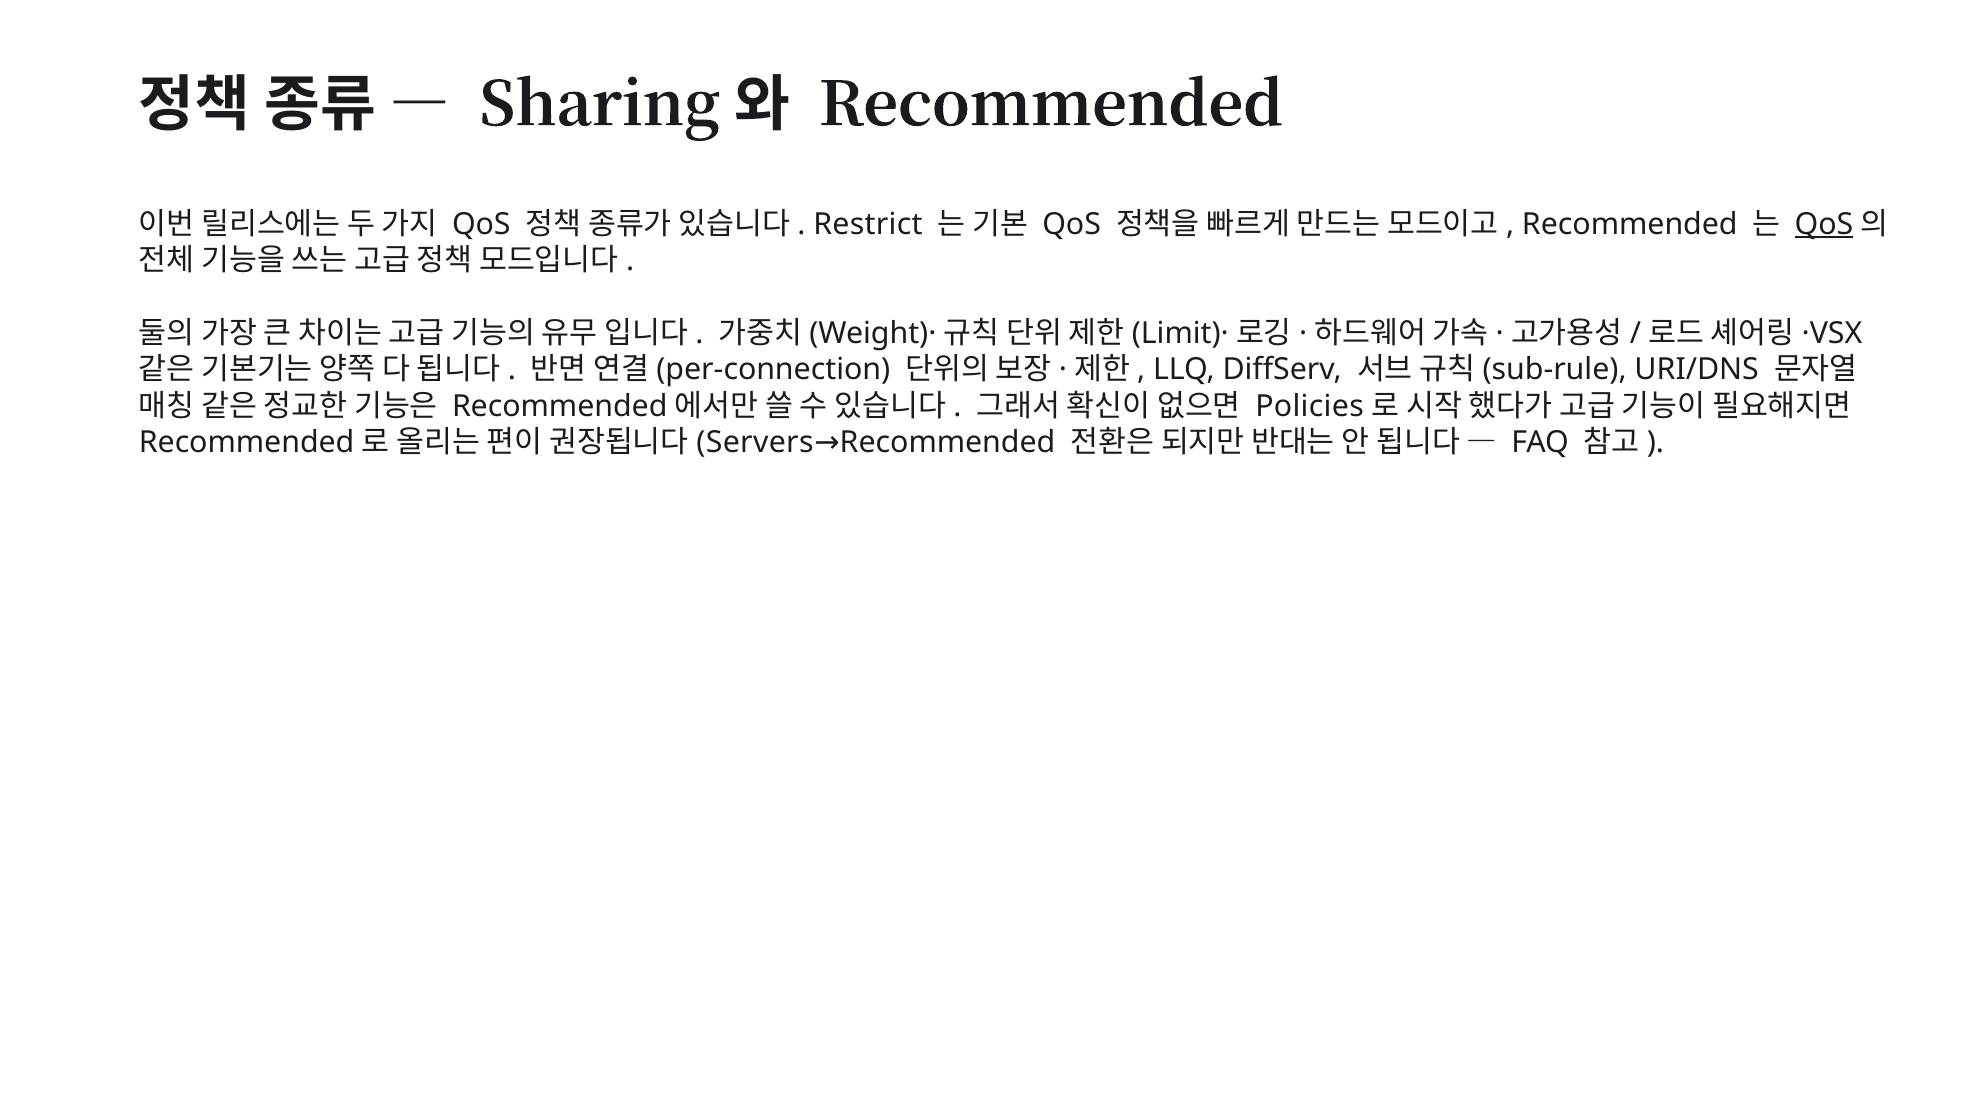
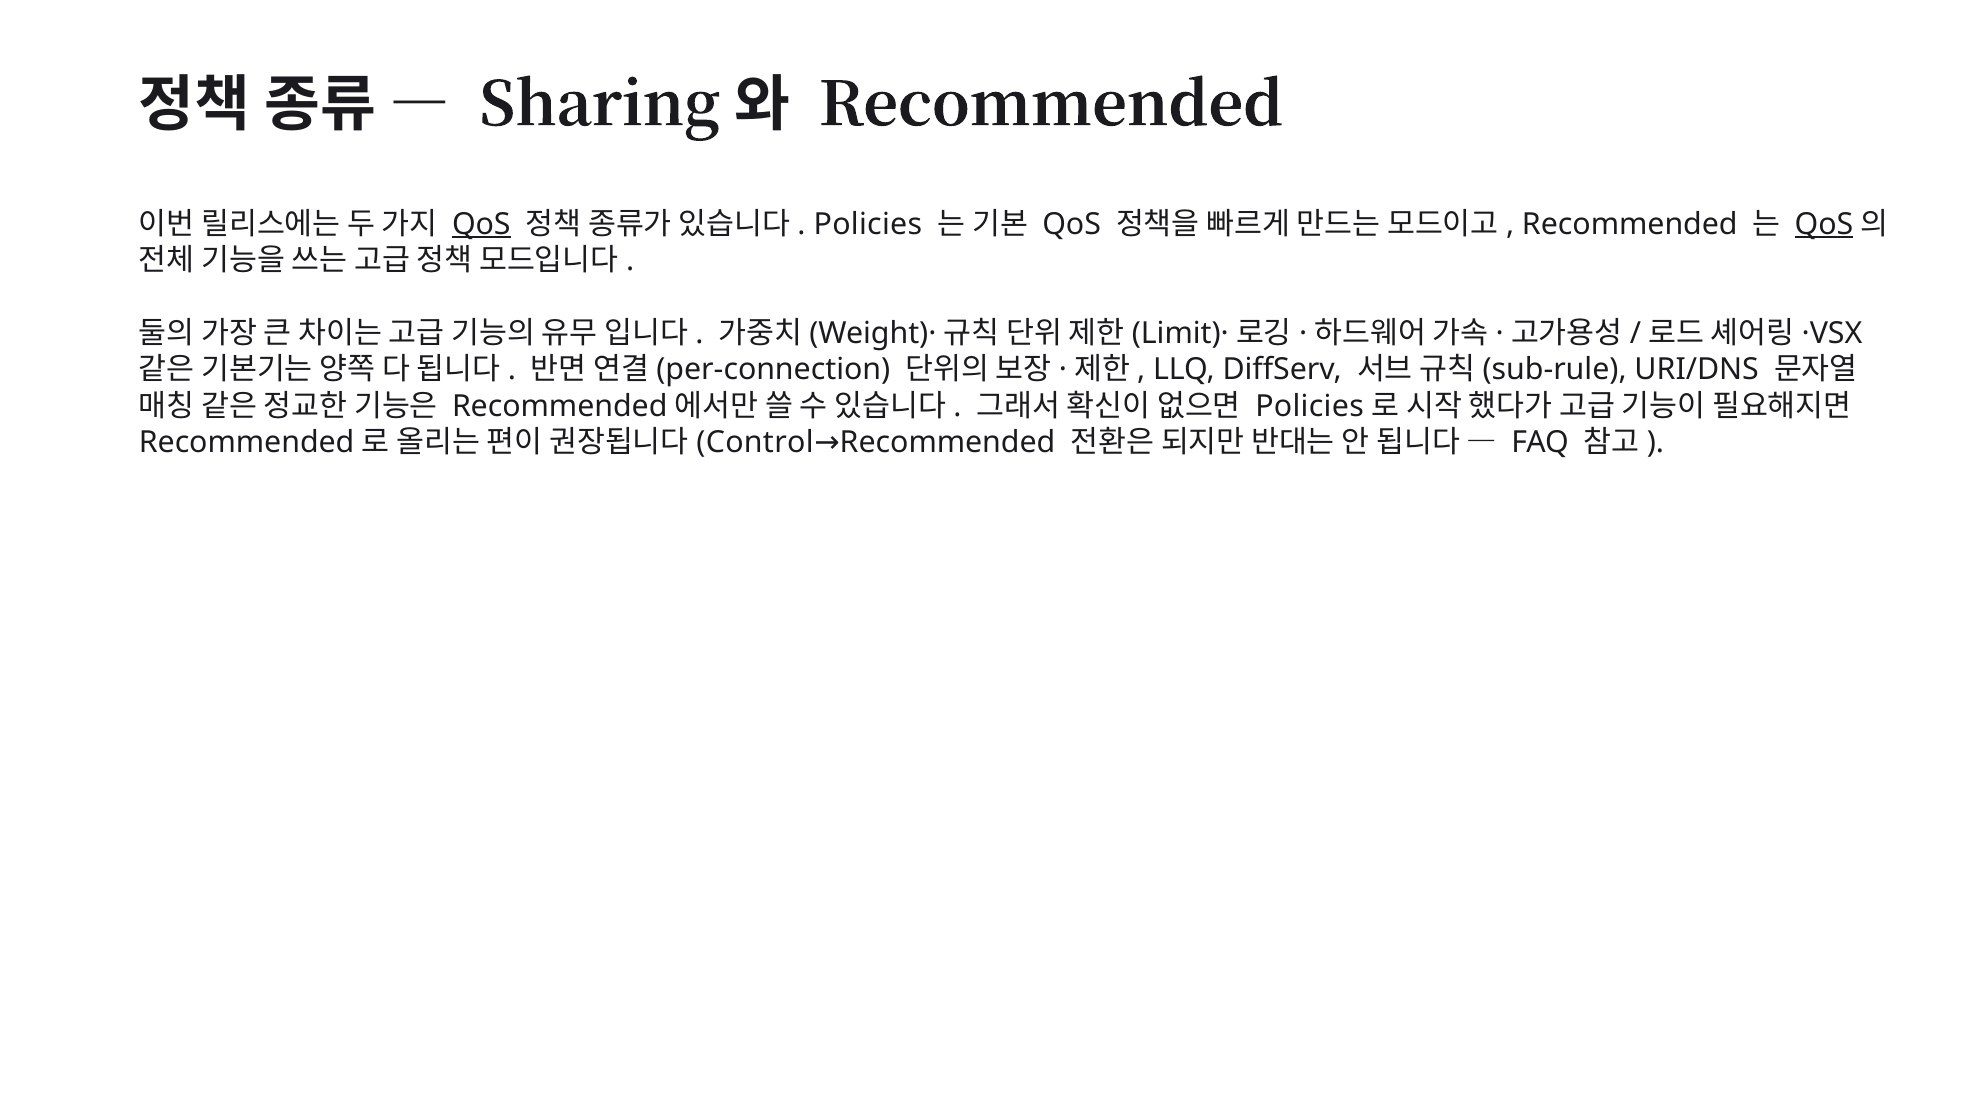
QoS underline: none -> present (481, 224)
Restrict: Restrict -> Policies (868, 224)
Servers: Servers -> Control (755, 442)
